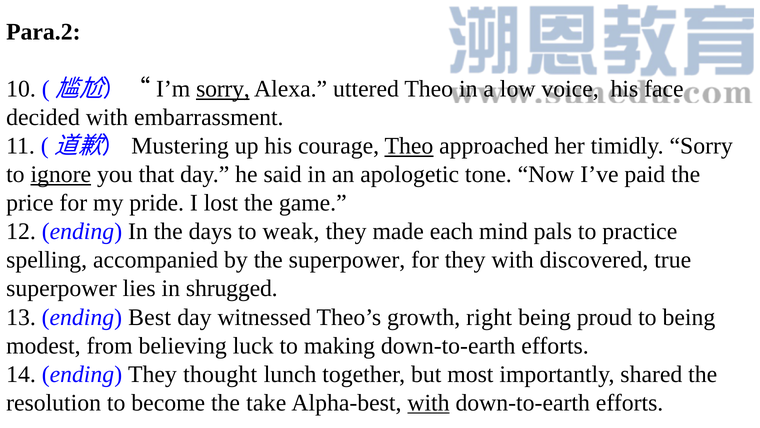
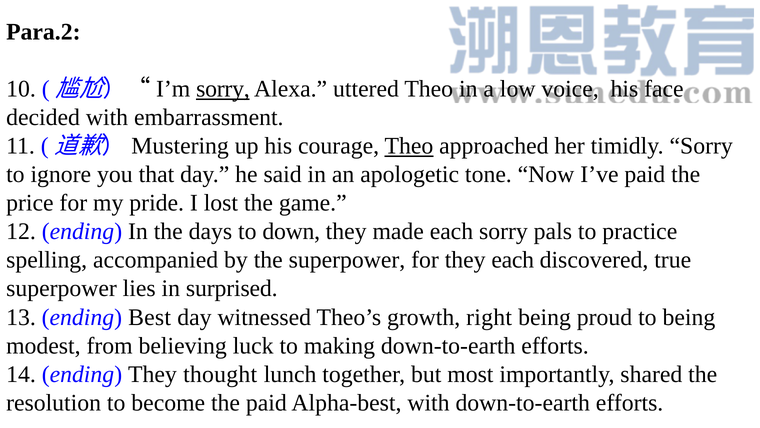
ignore underline: present -> none (61, 174)
weak: weak -> down (291, 231)
each mind: mind -> sorry (503, 231)
they with: with -> each (513, 260)
shrugged: shrugged -> surprised (232, 288)
the take: take -> paid (266, 402)
with underline: present -> none (428, 402)
